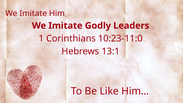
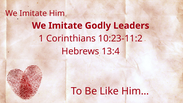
10:23-11:0: 10:23-11:0 -> 10:23-11:2 (120, 38)
13:1: 13:1 -> 13:4 (111, 51)
